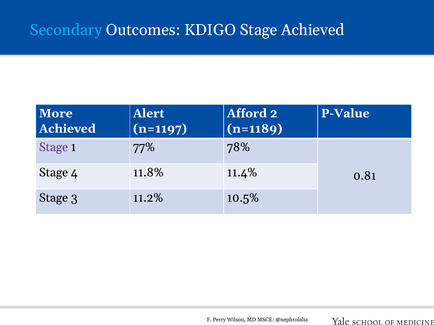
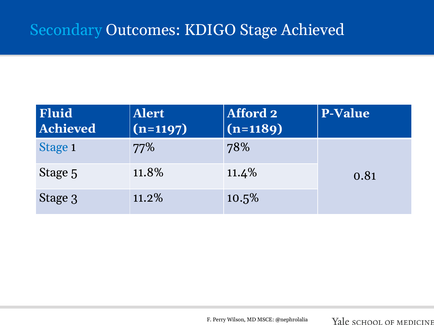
More: More -> Fluid (56, 114)
Stage colour: purple -> blue (54, 147)
4: 4 -> 5 (74, 173)
